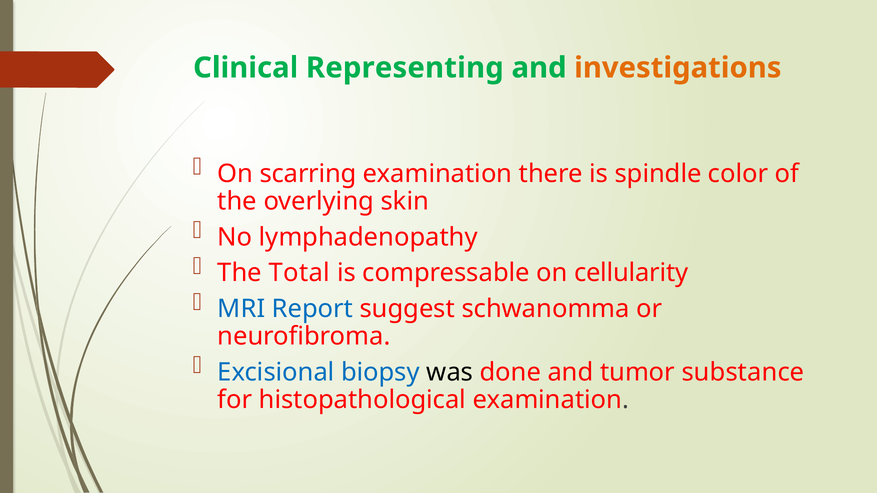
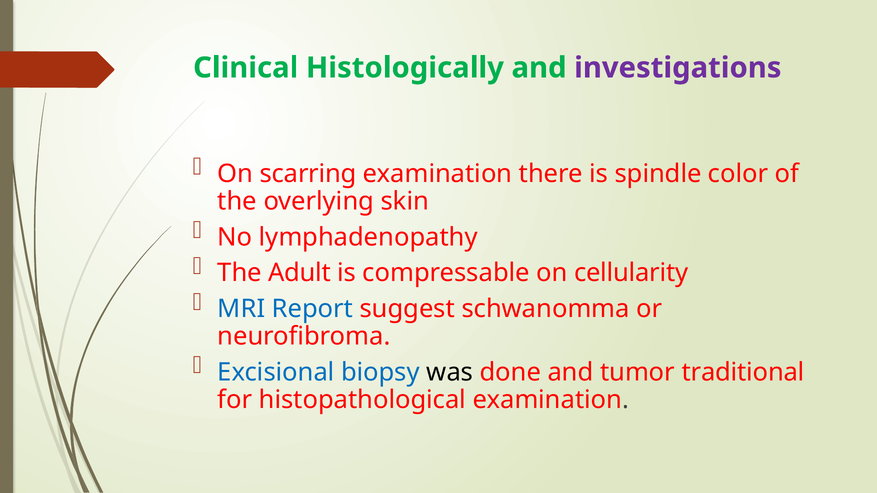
Representing: Representing -> Histologically (405, 68)
investigations colour: orange -> purple (678, 68)
Total: Total -> Adult (300, 273)
substance: substance -> traditional (743, 373)
